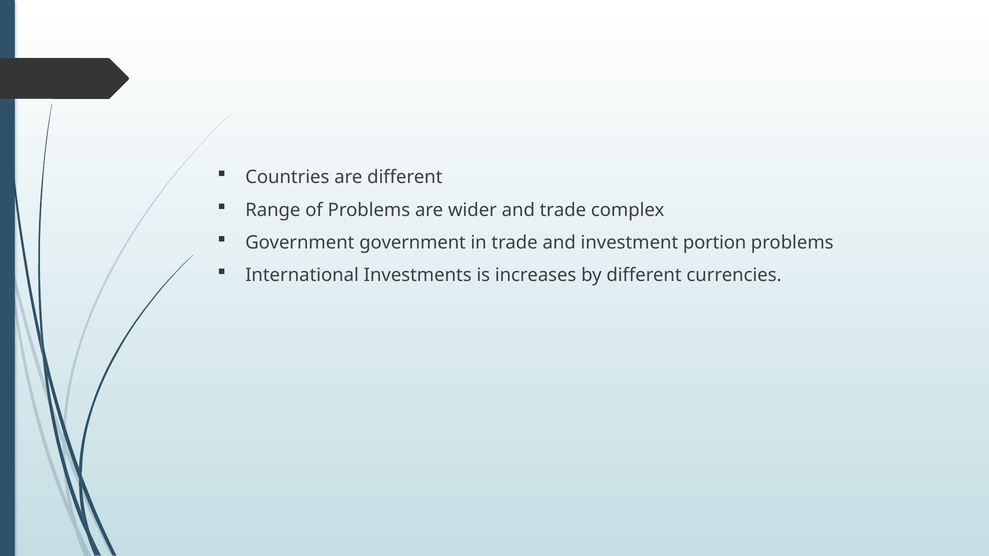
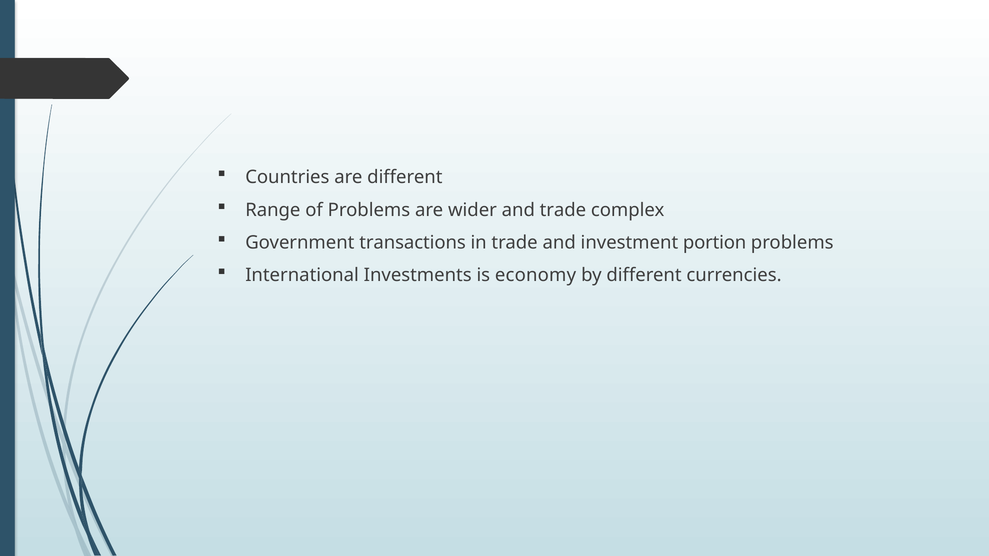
Government government: government -> transactions (413, 243)
increases: increases -> economy (536, 275)
